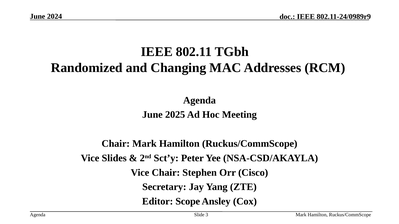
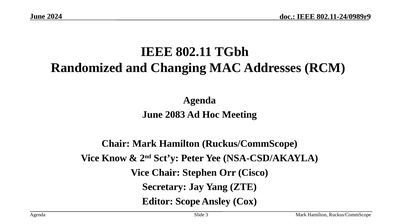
2025: 2025 -> 2083 (175, 115)
Slides: Slides -> Know (114, 158)
